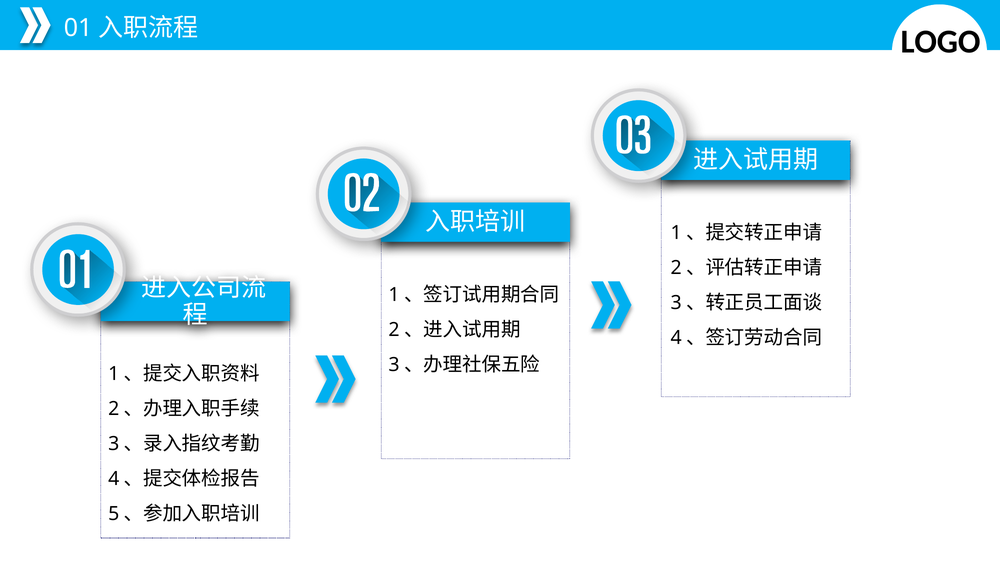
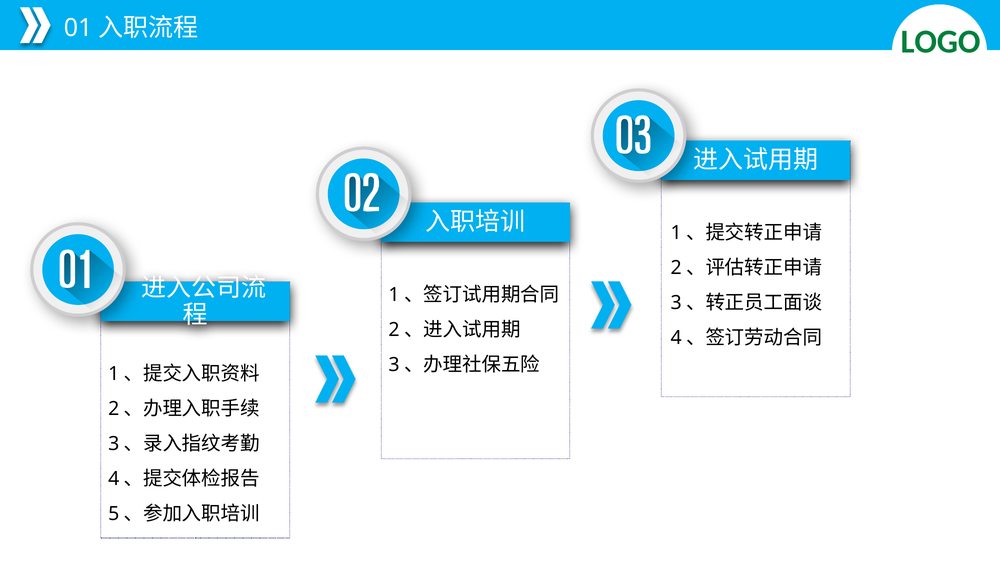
LOGO colour: black -> green (941, 42)
